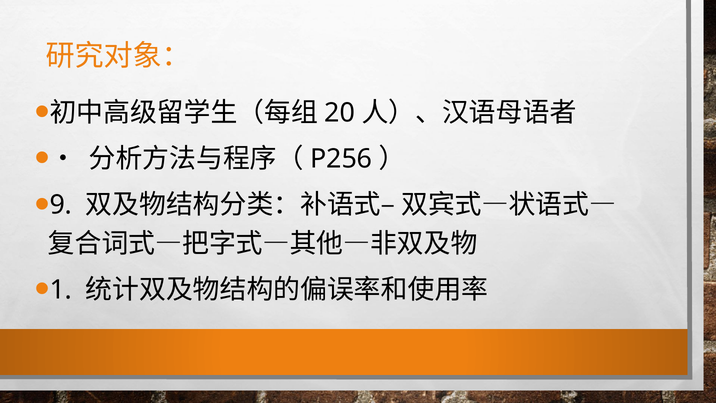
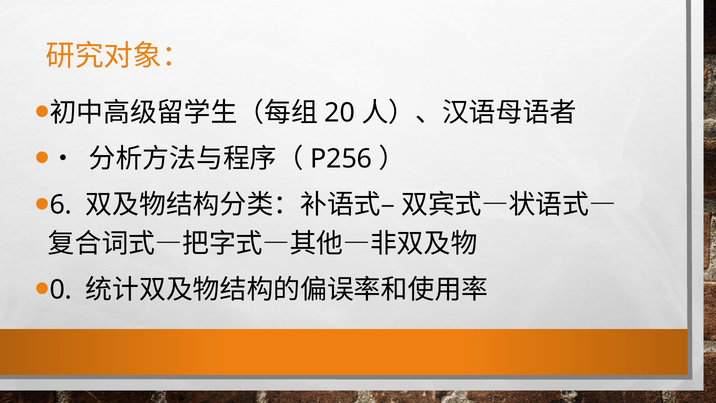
9: 9 -> 6 (61, 205)
1: 1 -> 0 (61, 290)
